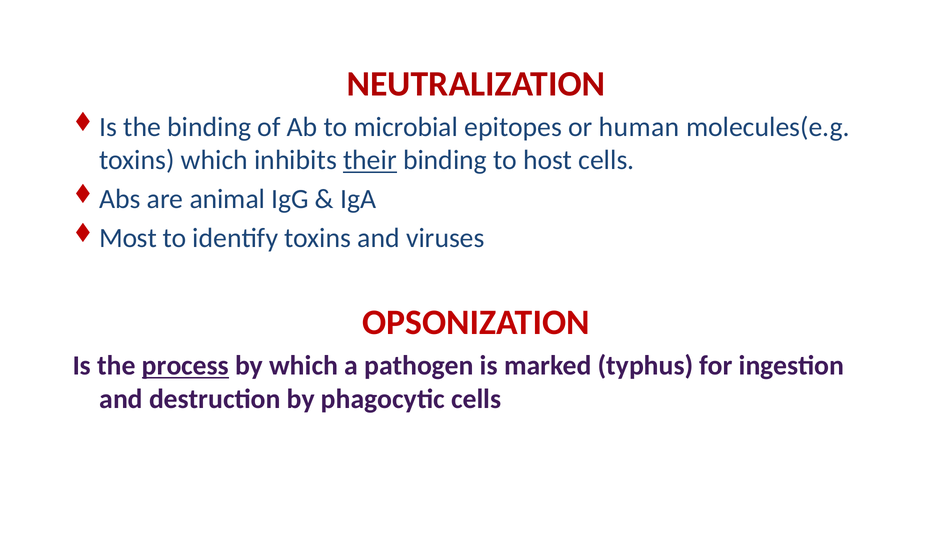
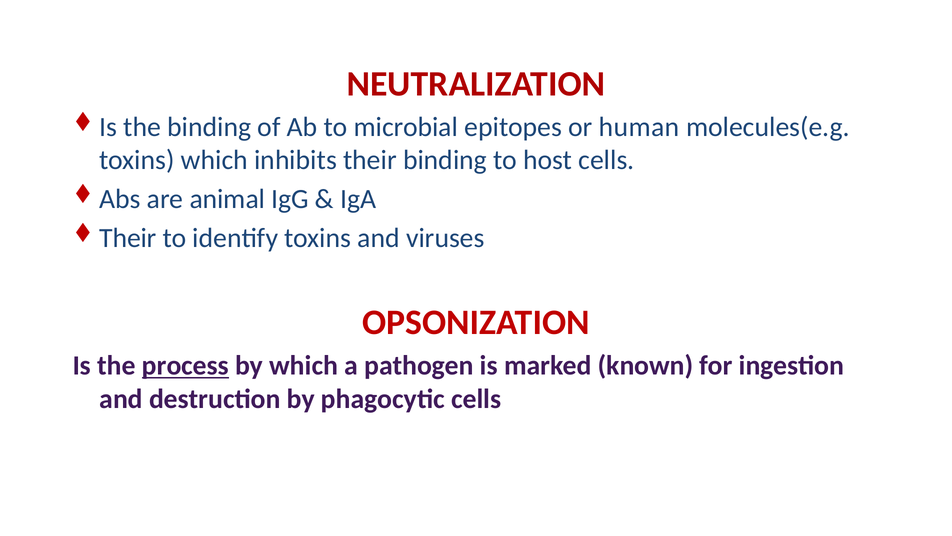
their underline: present -> none (370, 160)
Most: Most -> Their (128, 238)
typhus: typhus -> known (646, 365)
